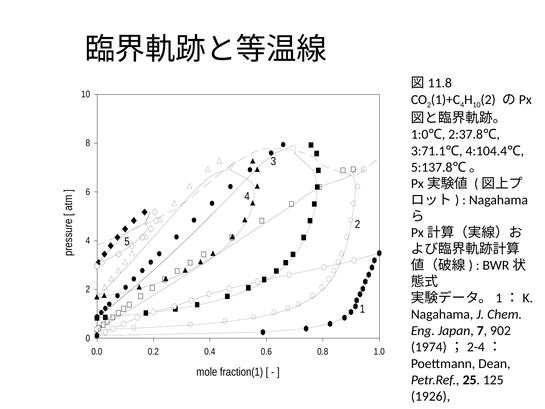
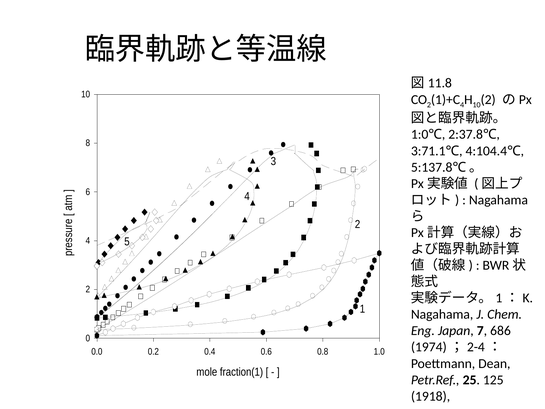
902: 902 -> 686 (500, 331)
1926: 1926 -> 1918 (431, 396)
